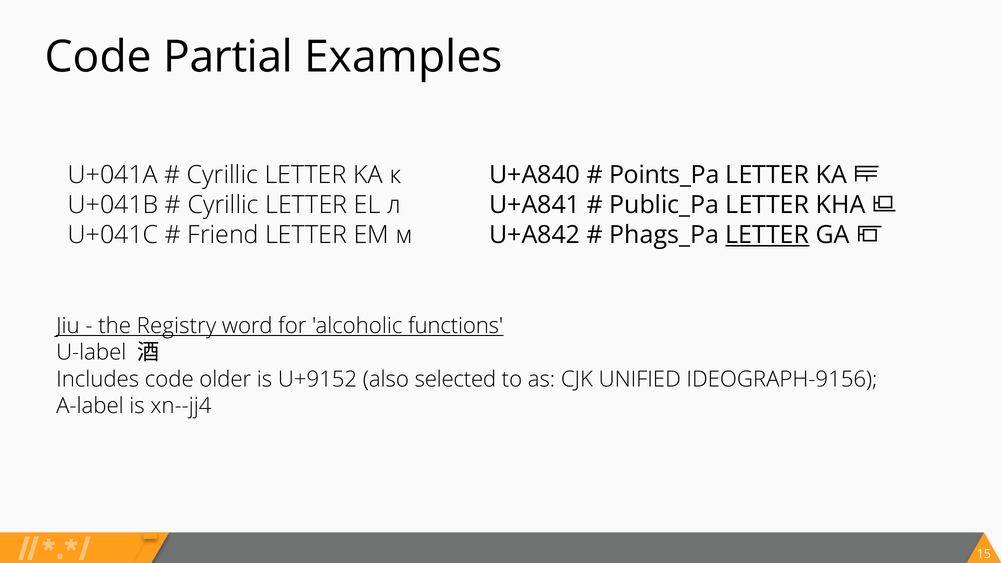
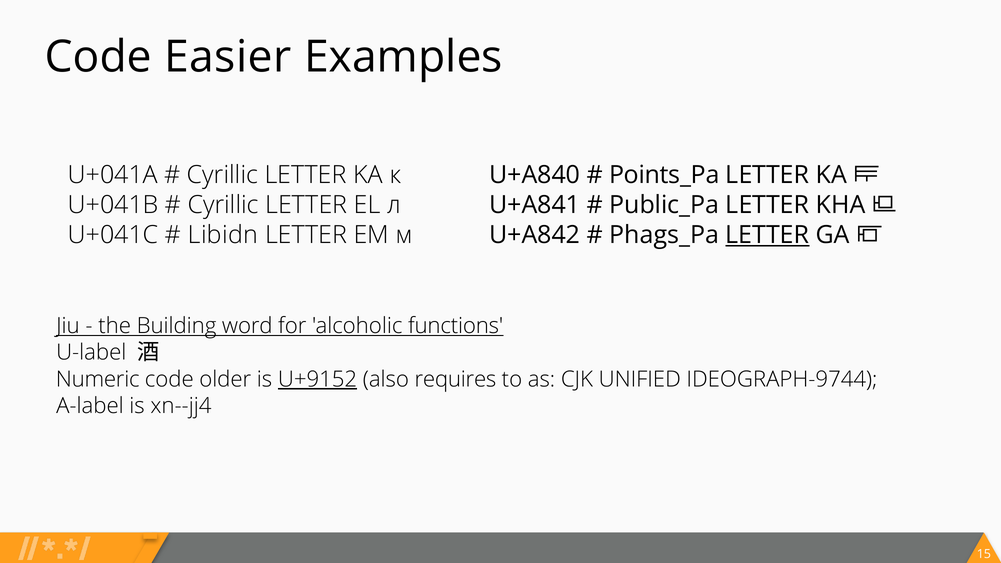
Partial: Partial -> Easier (228, 57)
Friend: Friend -> Libidn (223, 235)
Registry: Registry -> Building (177, 326)
Includes: Includes -> Numeric (98, 379)
U+9152 underline: none -> present (318, 379)
selected: selected -> requires (455, 379)
IDEOGRAPH-9156: IDEOGRAPH-9156 -> IDEOGRAPH-9744 (782, 379)
